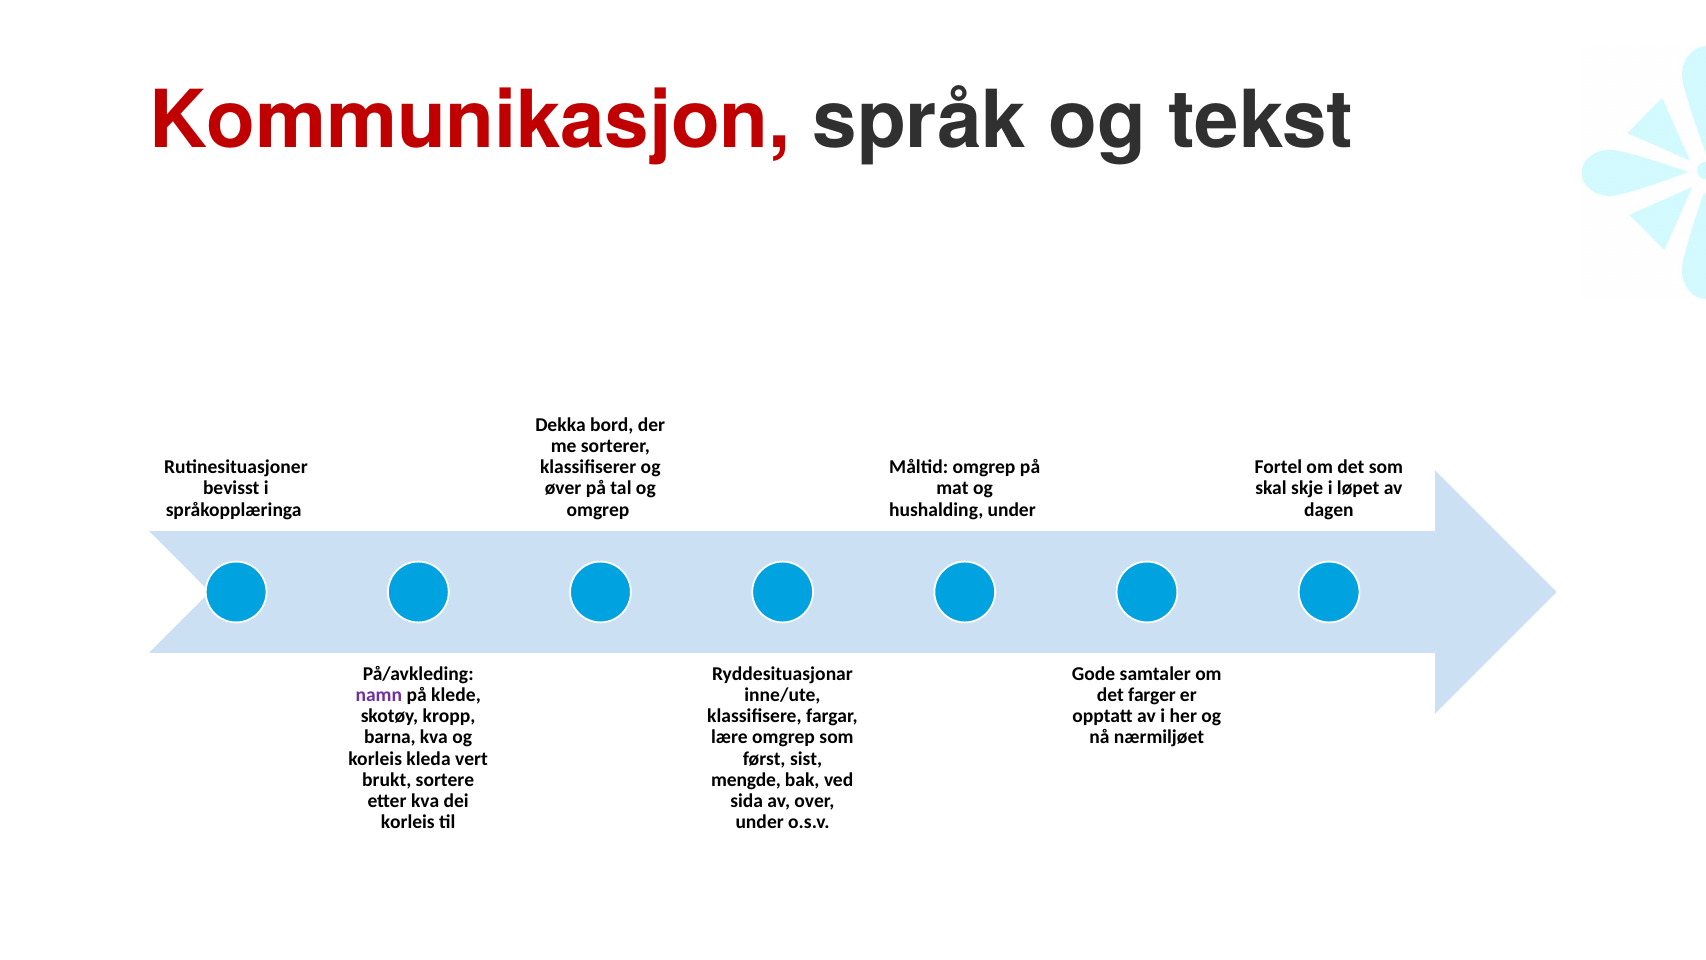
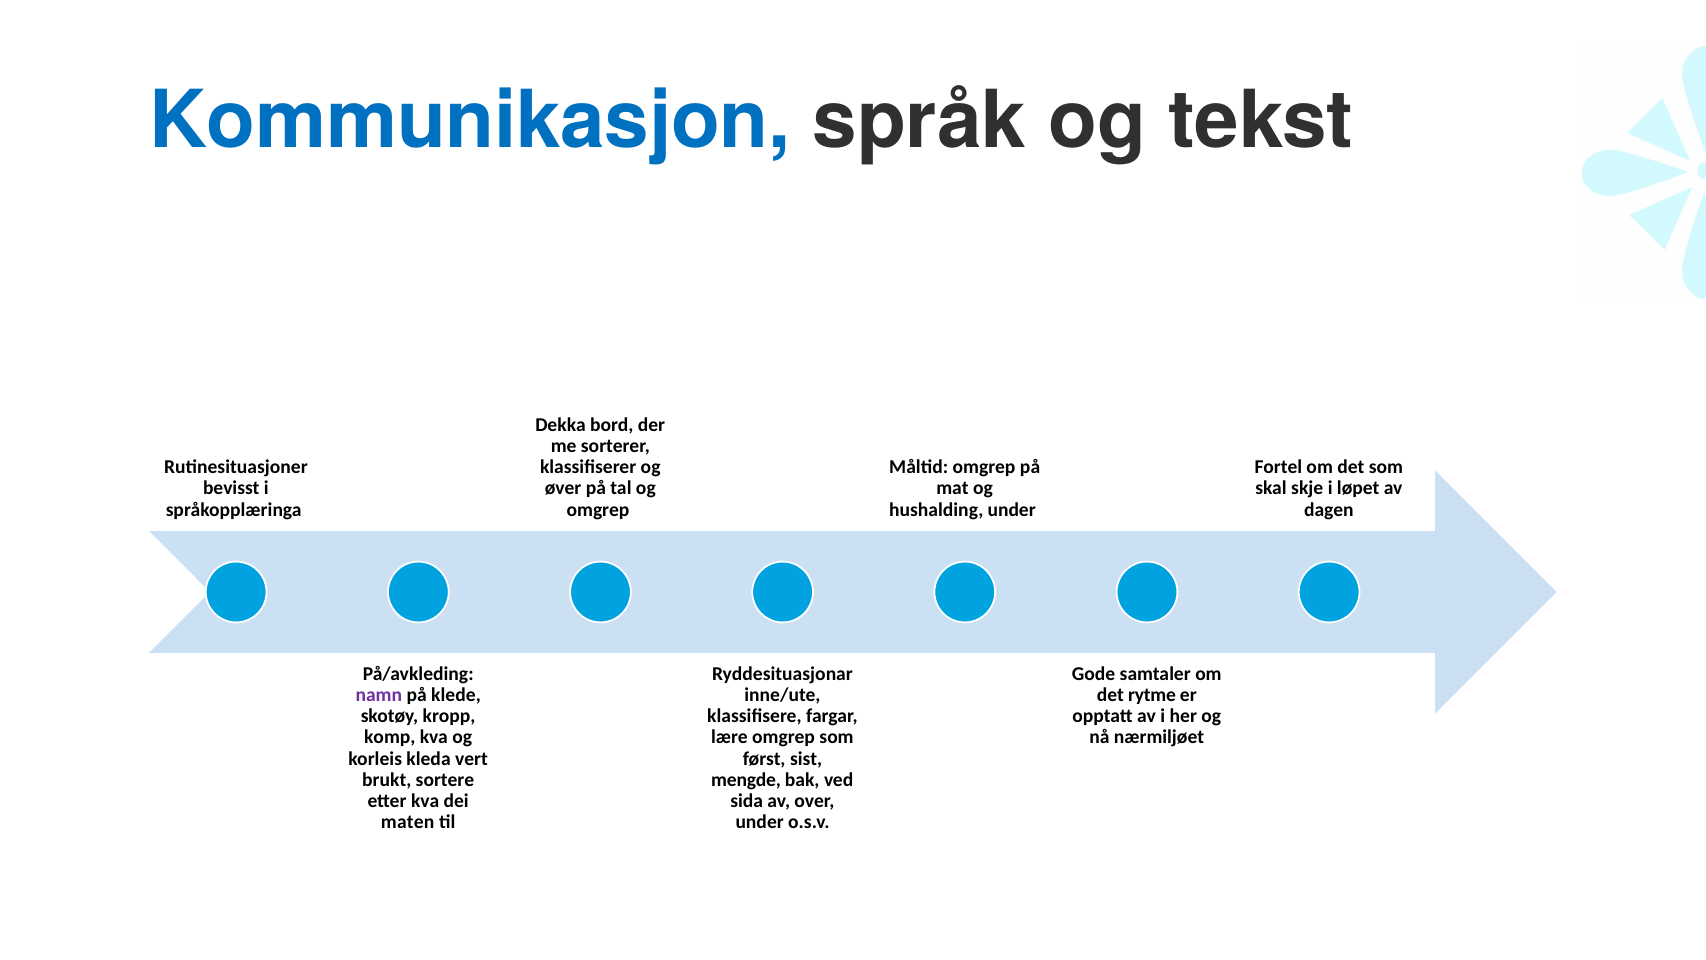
Kommunikasjon colour: red -> blue (470, 121)
farger: farger -> rytme (1152, 695)
barna: barna -> komp (390, 737)
korleis: korleis -> maten (408, 822)
